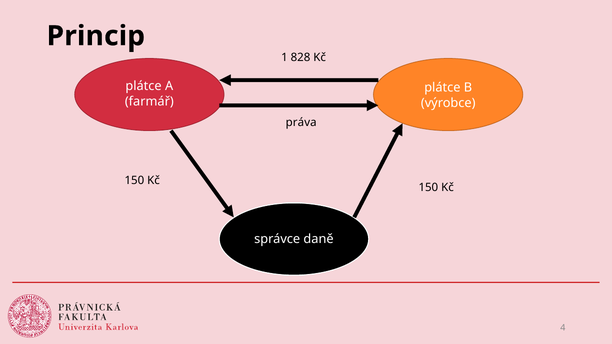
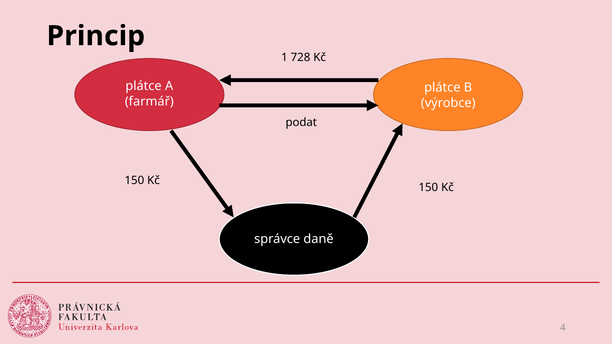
828: 828 -> 728 (300, 58)
práva: práva -> podat (301, 123)
